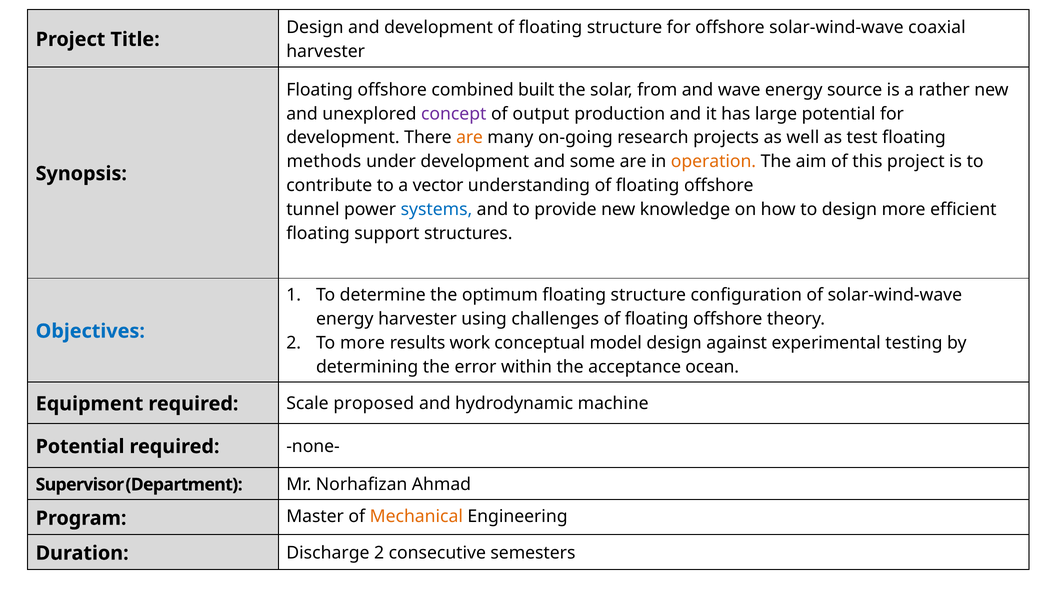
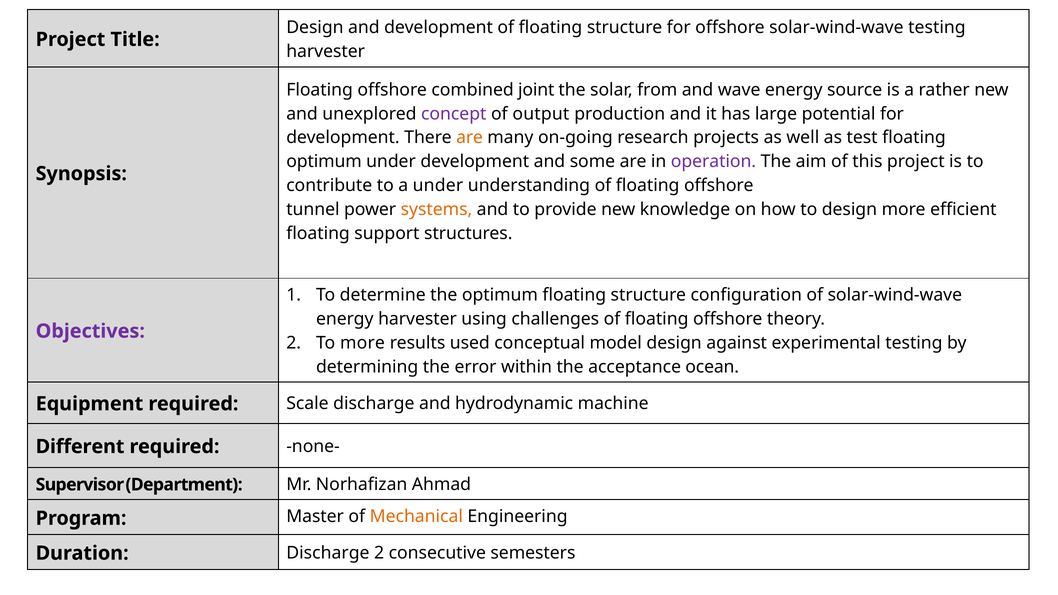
solar-wind-wave coaxial: coaxial -> testing (937, 27)
built: built -> joint (536, 90)
methods: methods -> optimum (324, 162)
operation colour: orange -> purple (713, 162)
a vector: vector -> under (438, 186)
systems colour: blue -> orange (436, 209)
Objectives colour: blue -> purple (90, 331)
work: work -> used (470, 343)
Scale proposed: proposed -> discharge (374, 404)
Potential: Potential -> Different (80, 447)
